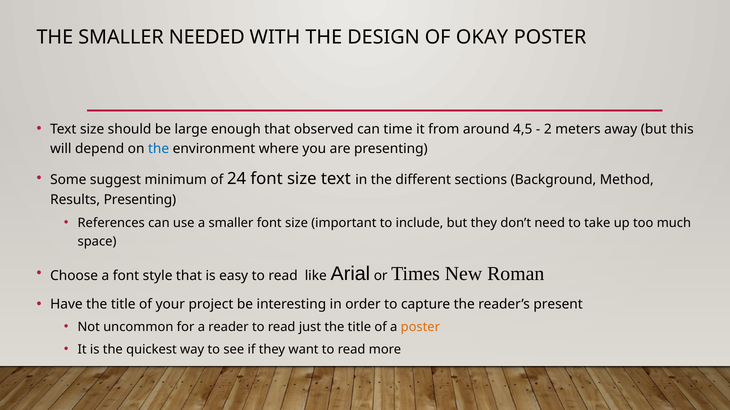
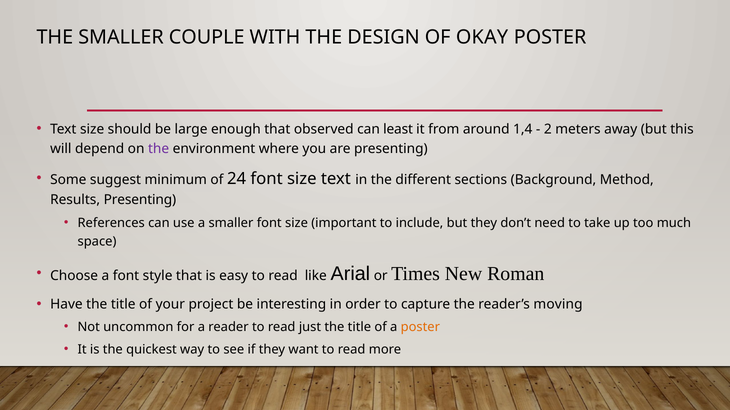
NEEDED: NEEDED -> COUPLE (207, 37)
time: time -> least (398, 129)
4,5: 4,5 -> 1,4 (523, 129)
the colour: blue -> purple (159, 149)
present: present -> moving (558, 305)
